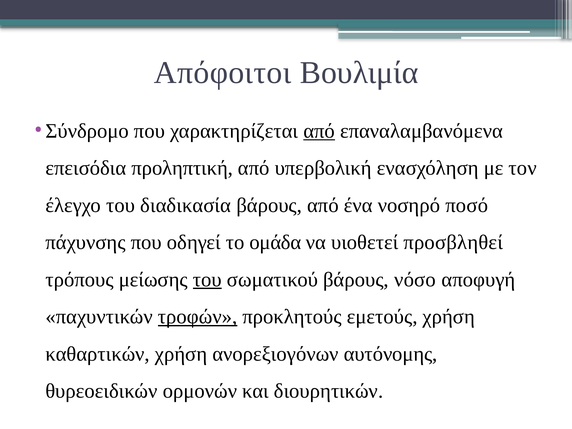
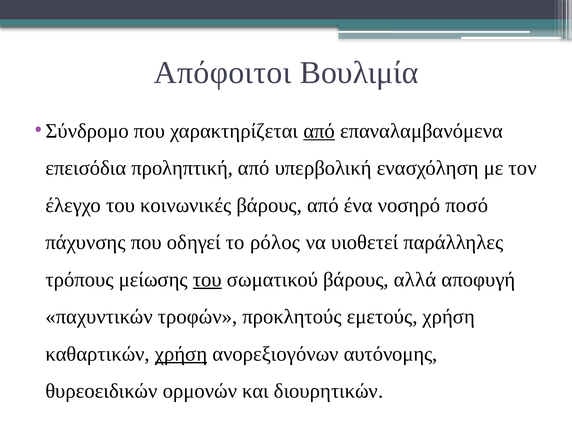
διαδικασία: διαδικασία -> κοινωνικές (186, 205)
ομάδα: ομάδα -> ρόλος (275, 242)
προσβληθεί: προσβληθεί -> παράλληλες (453, 242)
νόσο: νόσο -> αλλά (415, 280)
τροφών underline: present -> none (198, 317)
χρήση underline: none -> present (181, 354)
